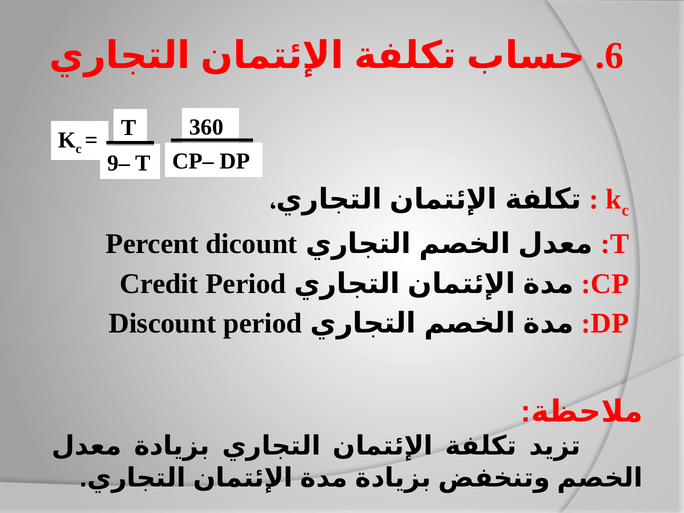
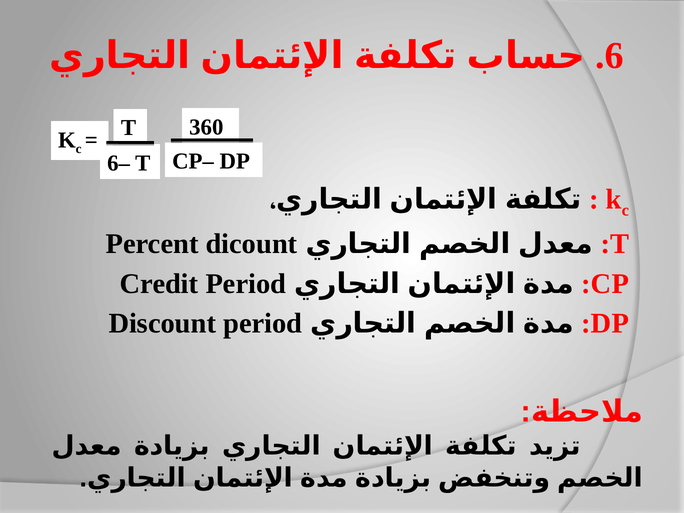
9–: 9– -> 6– (119, 163)
